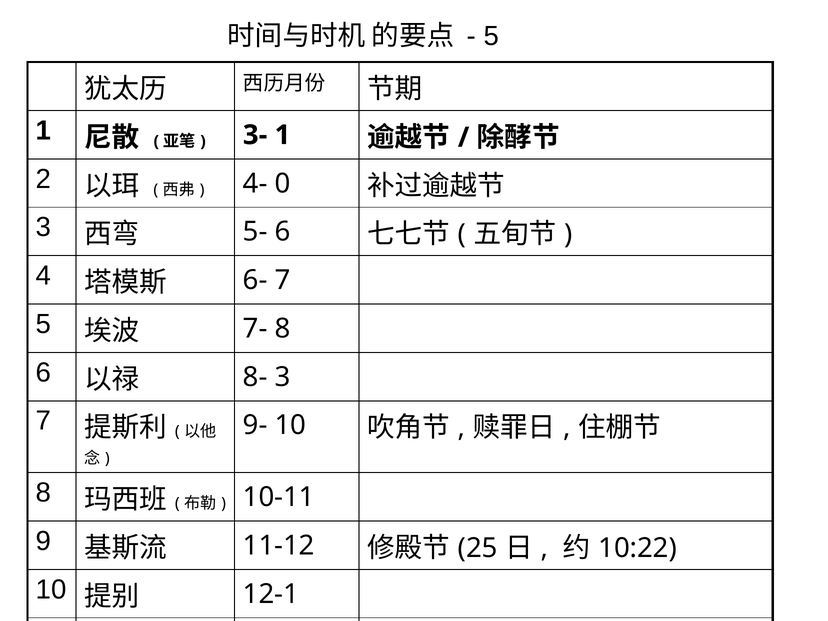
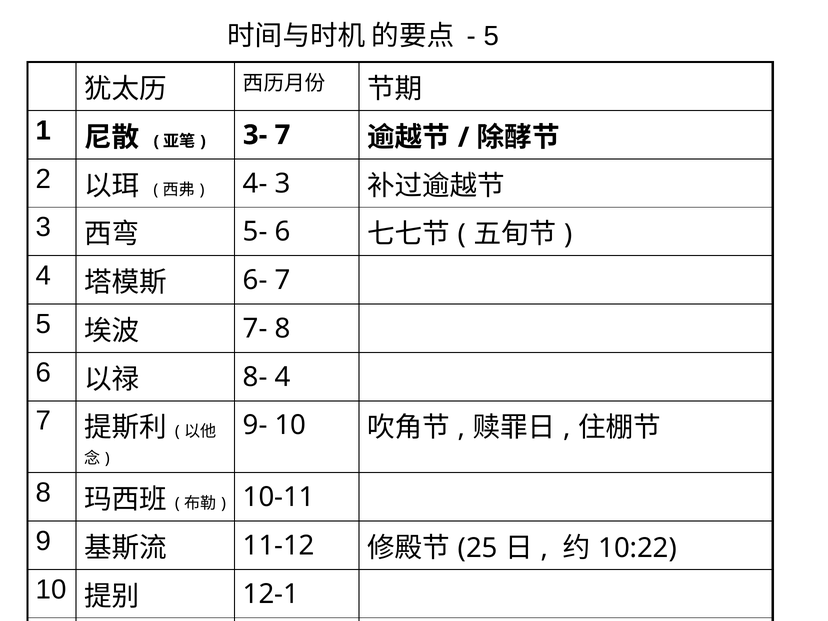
3- 1: 1 -> 7 (283, 135)
4- 0: 0 -> 3 (283, 183)
8- 3: 3 -> 4 (283, 377)
